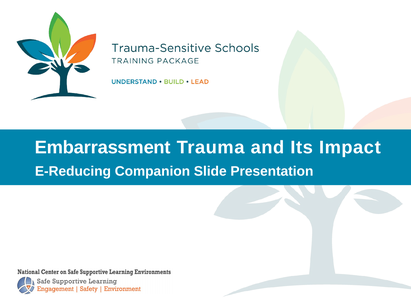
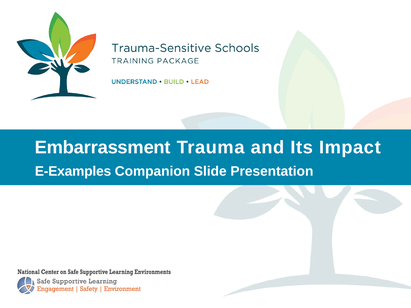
E-Reducing: E-Reducing -> E-Examples (73, 171)
